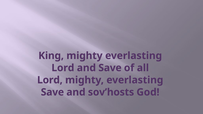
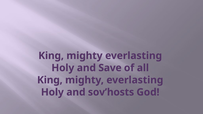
Lord: Lord -> Holy (63, 68)
Lord: Lord -> King (50, 80)
Save: Save -> Holy (52, 92)
